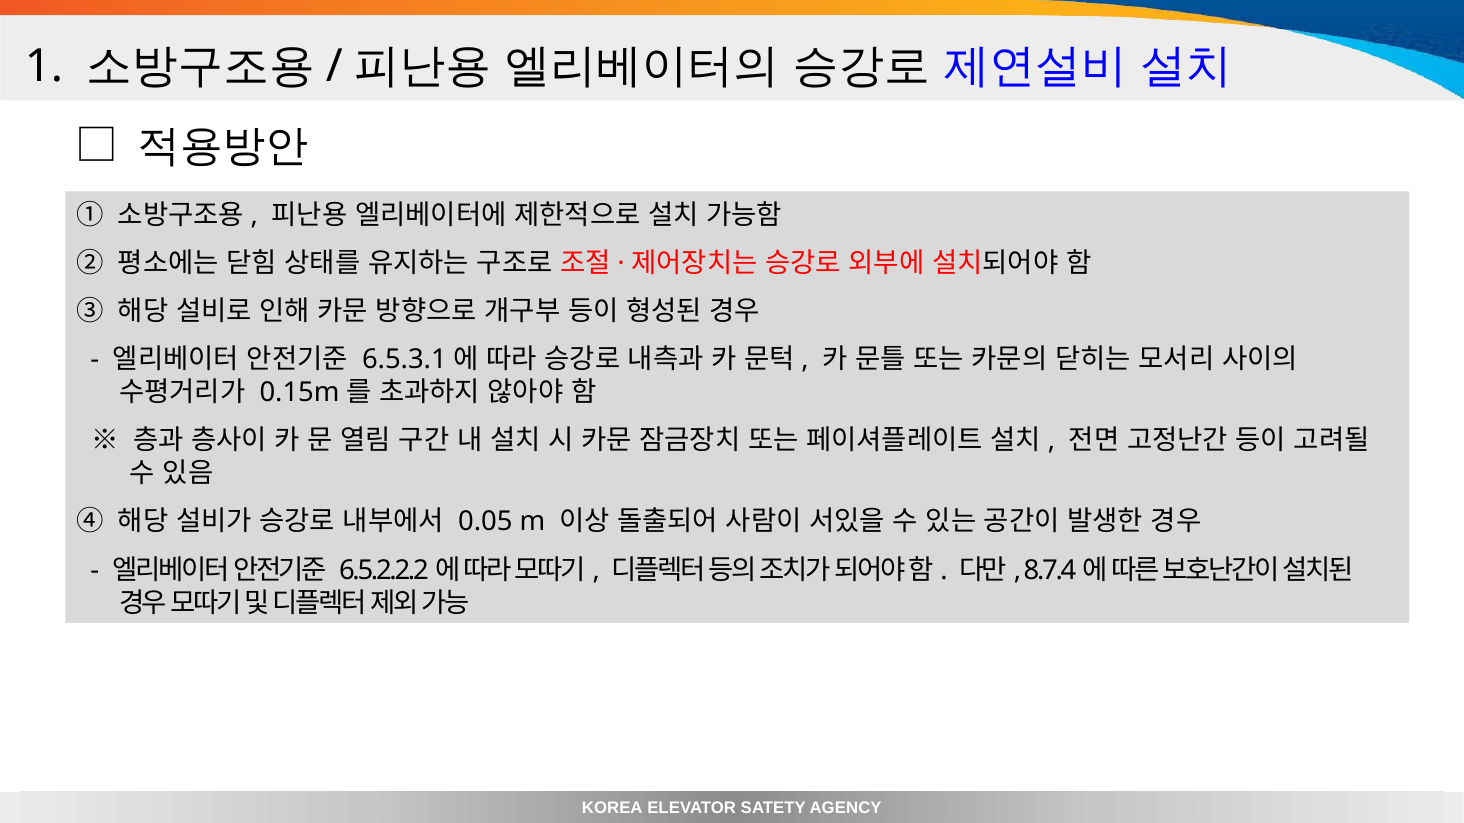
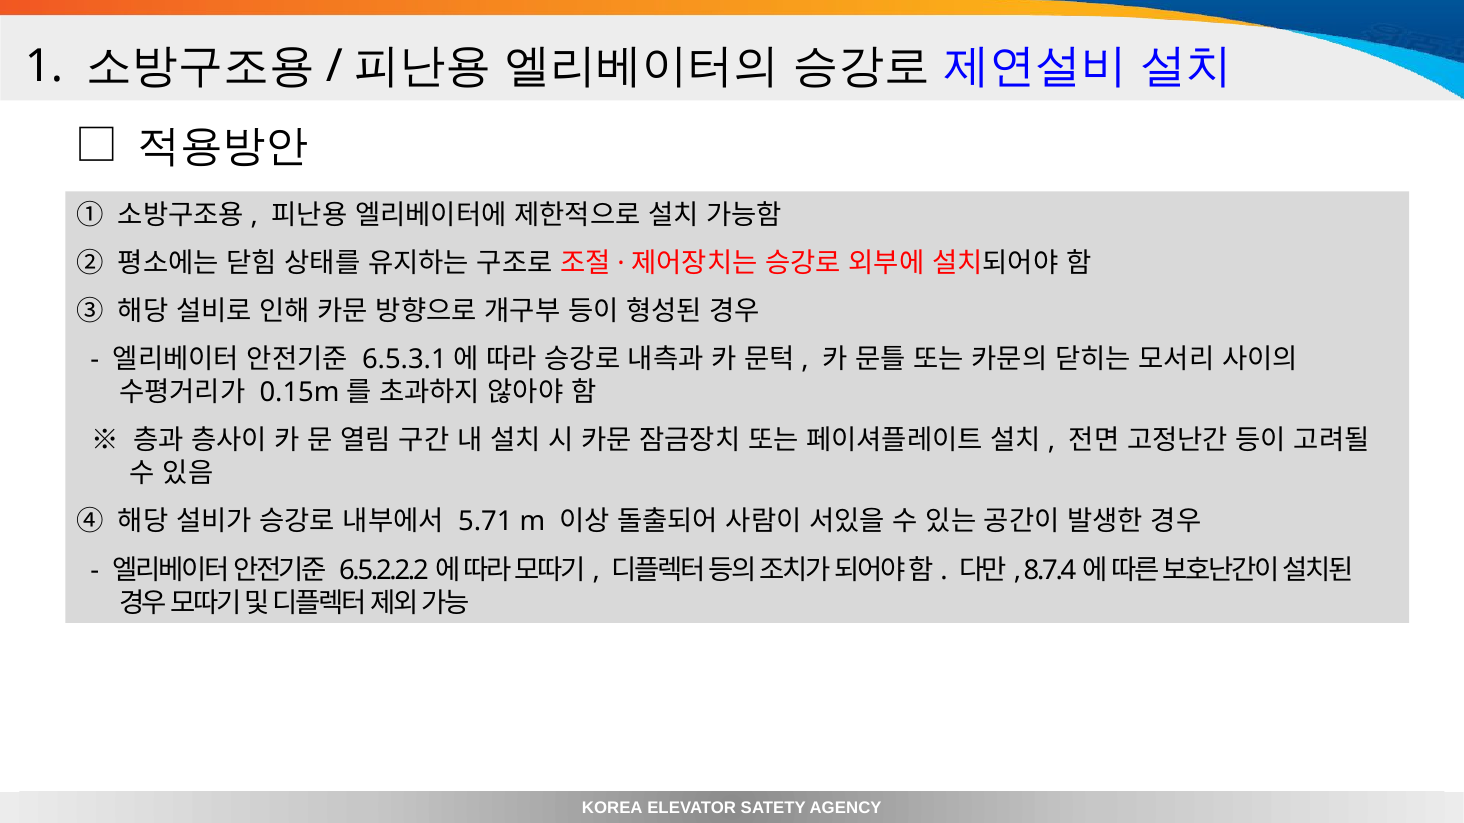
0.05: 0.05 -> 5.71 (485, 522)
